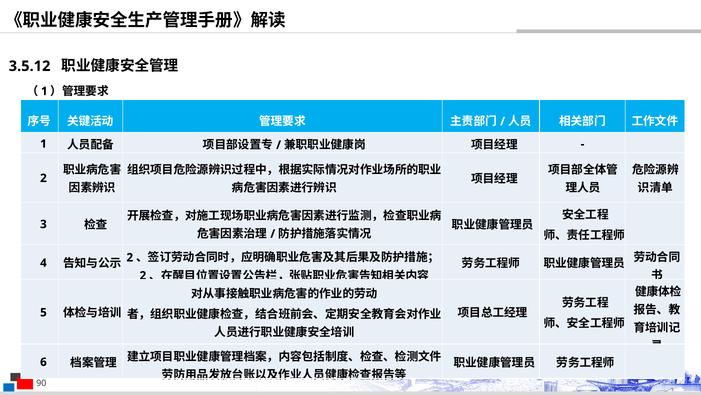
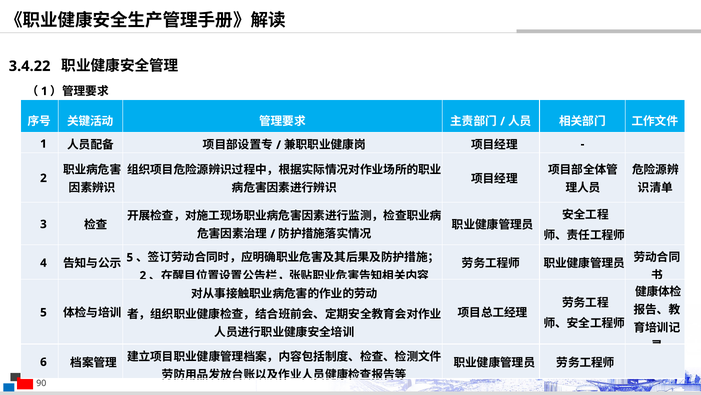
3.5.12: 3.5.12 -> 3.4.22 (30, 66)
2: 2 -> 5 (130, 257)
